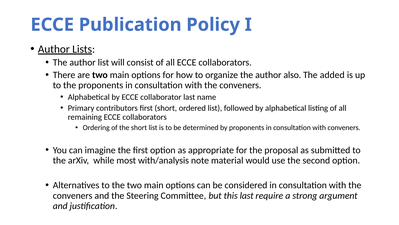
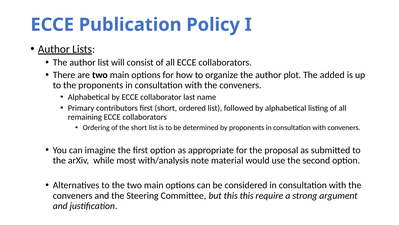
also: also -> plot (292, 75)
this last: last -> this (247, 195)
